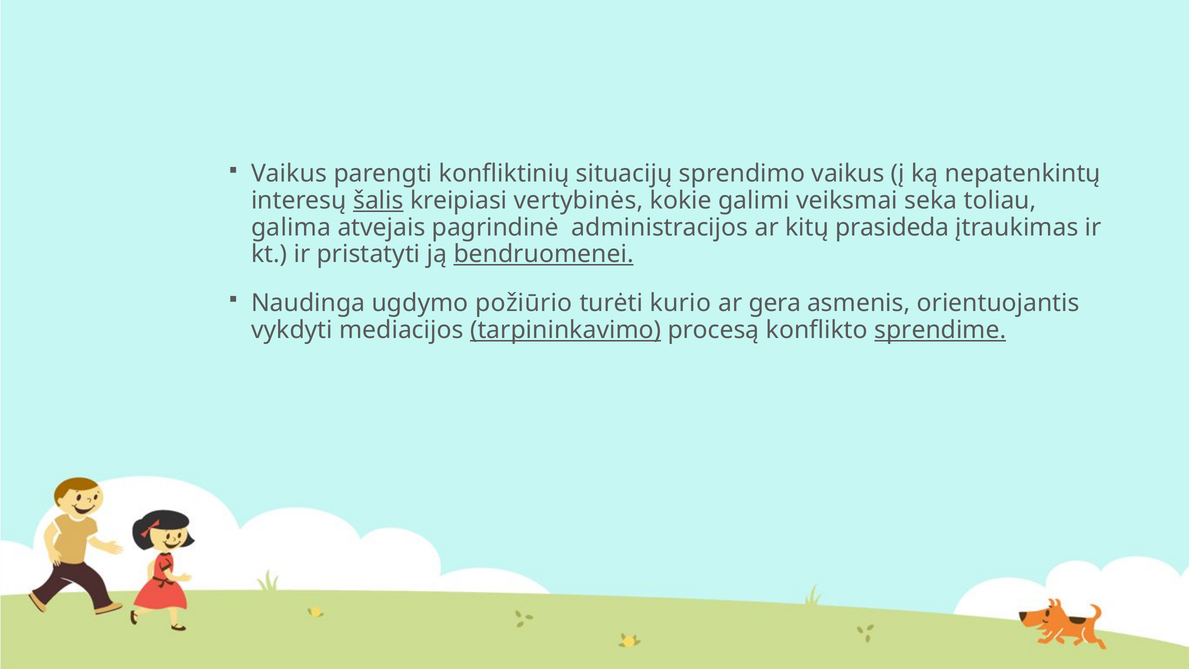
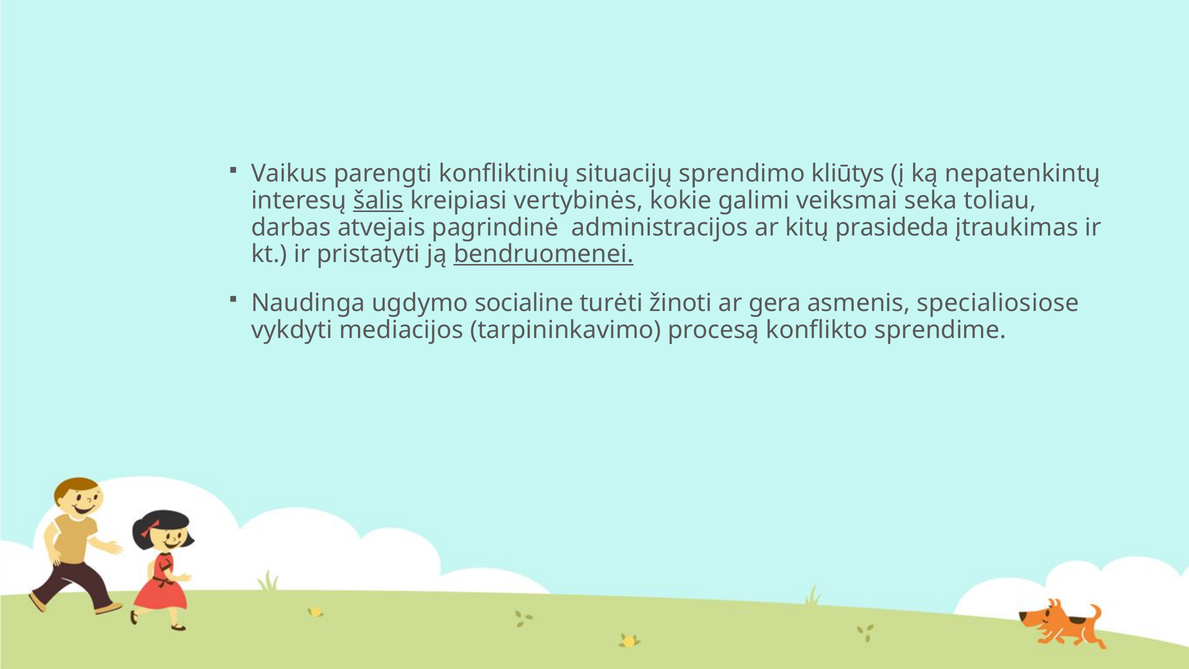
sprendimo vaikus: vaikus -> kliūtys (848, 174)
galima: galima -> darbas (291, 227)
požiūrio: požiūrio -> socialine (524, 303)
kurio: kurio -> žinoti (681, 303)
orientuojantis: orientuojantis -> specialiosiose (998, 303)
tarpininkavimo underline: present -> none (566, 330)
sprendime underline: present -> none (940, 330)
